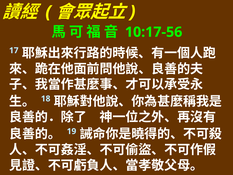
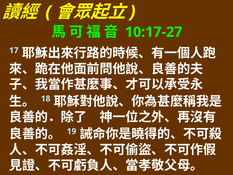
10:17-56: 10:17-56 -> 10:17-27 (154, 32)
